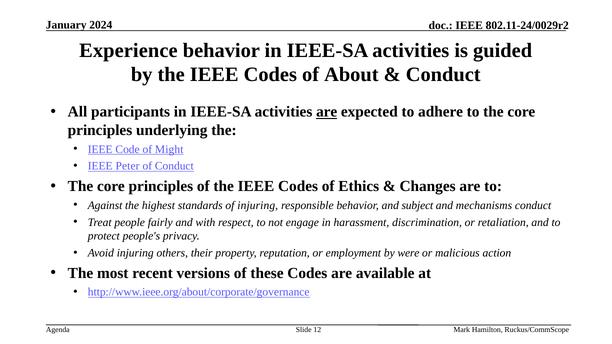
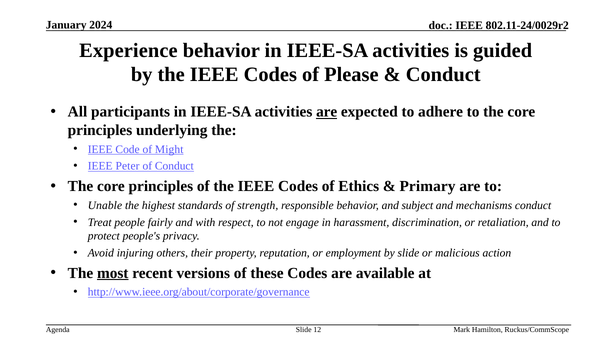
About: About -> Please (351, 75)
Changes: Changes -> Primary (428, 186)
Against: Against -> Unable (105, 205)
of injuring: injuring -> strength (258, 205)
by were: were -> slide (408, 253)
most underline: none -> present (113, 273)
